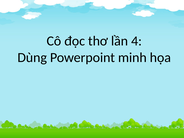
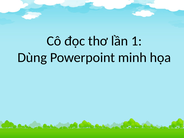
4: 4 -> 1 (137, 41)
